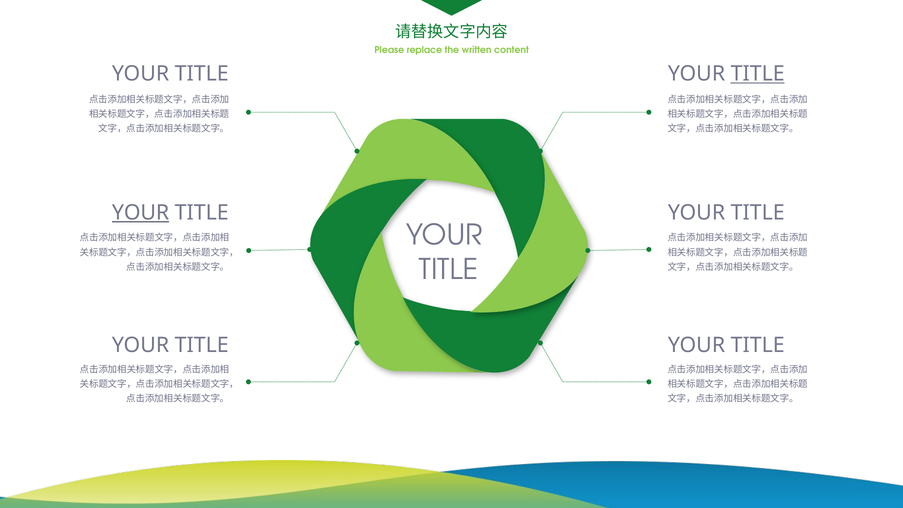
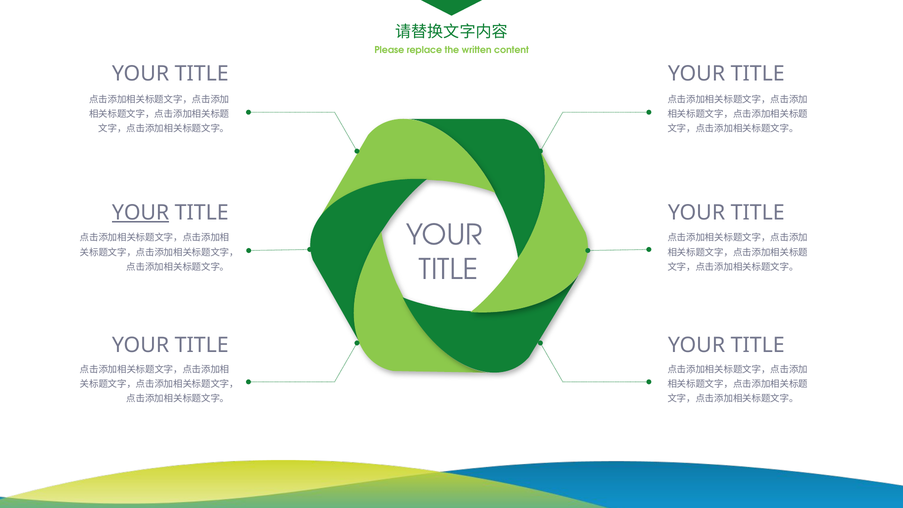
TITLE underline: present -> none (758, 74)
